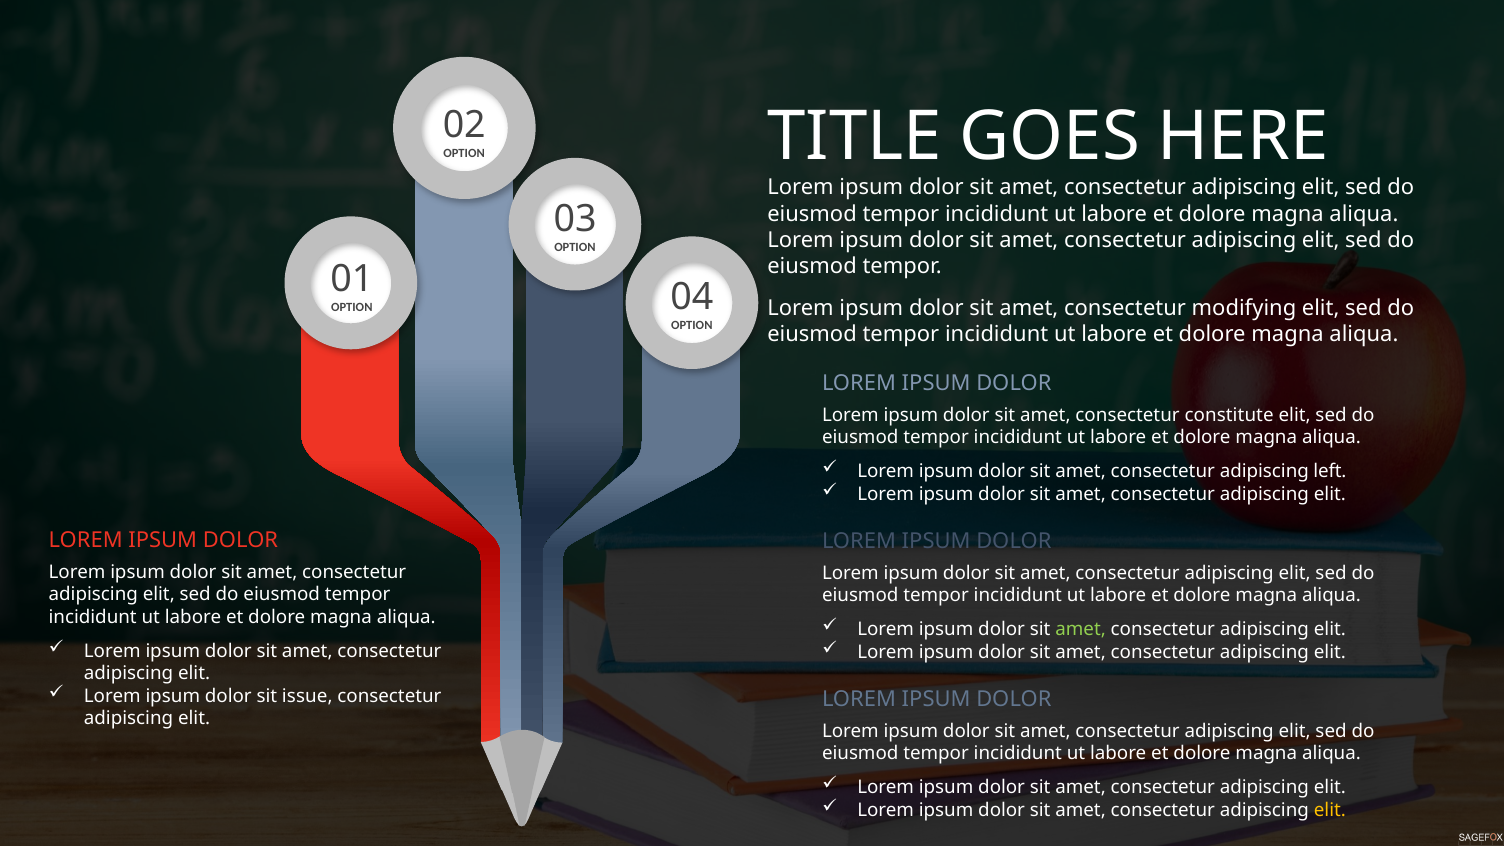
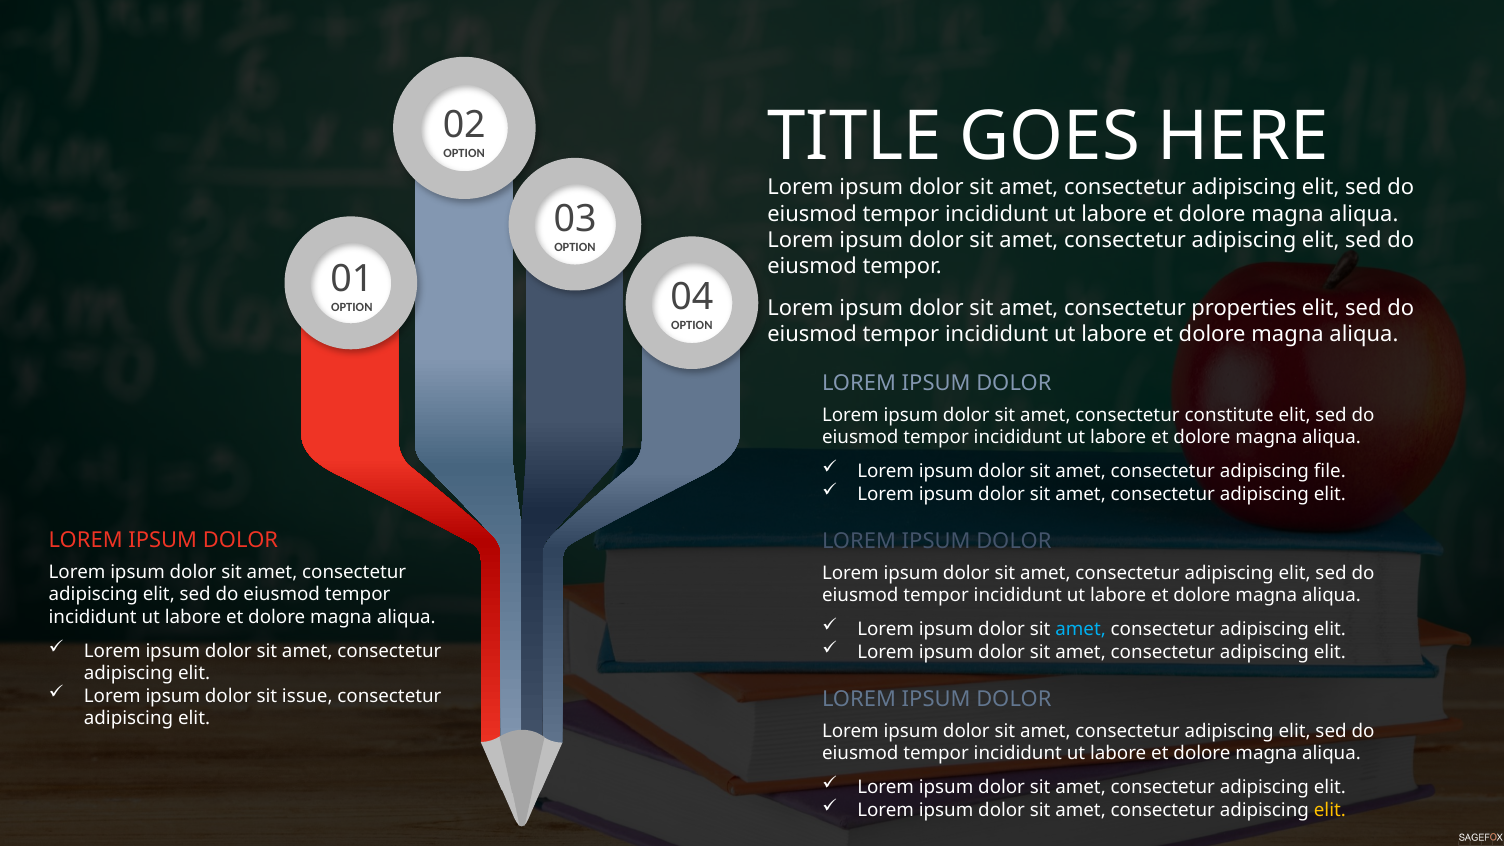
modifying: modifying -> properties (1244, 308)
left: left -> file (1330, 472)
amet colour: light green -> light blue (1081, 630)
